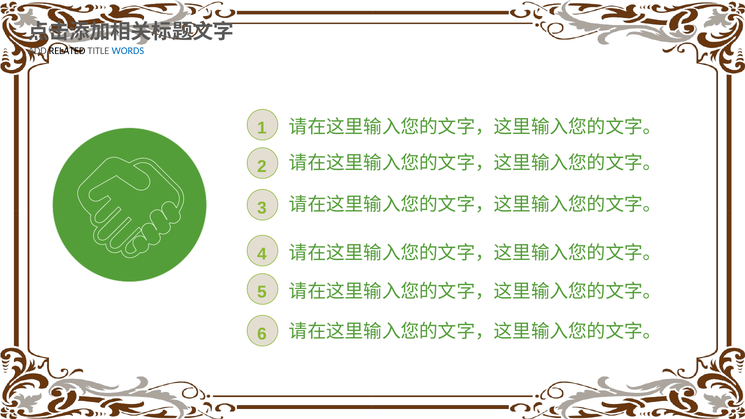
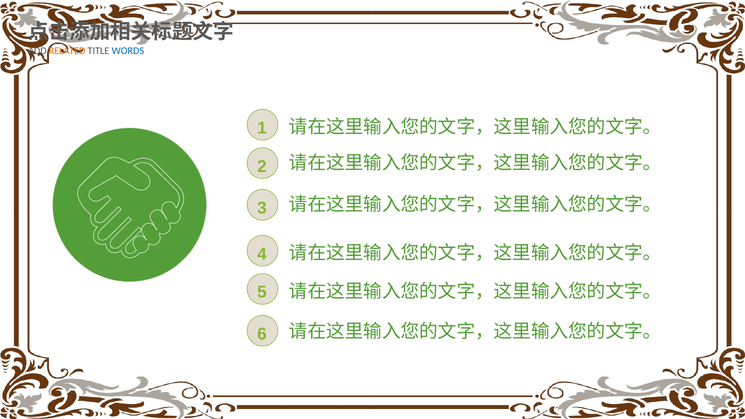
RELATED colour: black -> orange (67, 51)
